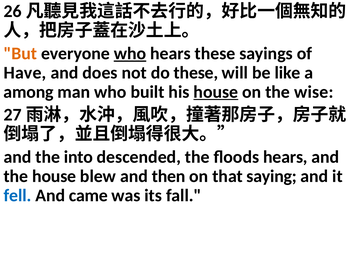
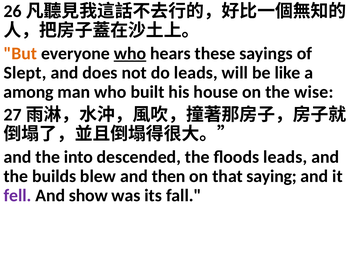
Have: Have -> Slept (25, 73)
do these: these -> leads (196, 73)
house underline: present -> none (216, 92)
floods hears: hears -> leads (285, 157)
the house: house -> builds (54, 176)
fell colour: blue -> purple (17, 195)
came: came -> show (88, 195)
